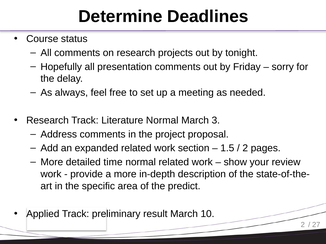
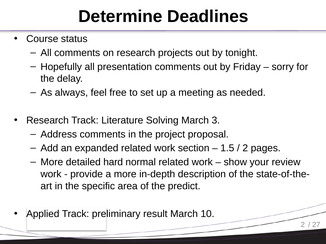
Literature Normal: Normal -> Solving (162, 121)
time: time -> hard (113, 162)
